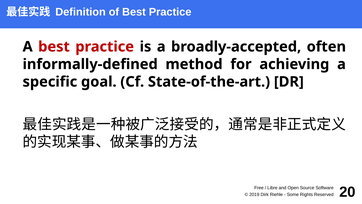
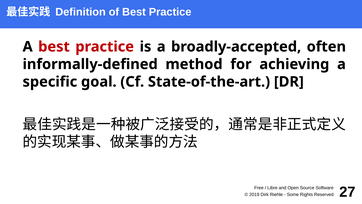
20: 20 -> 27 (347, 192)
